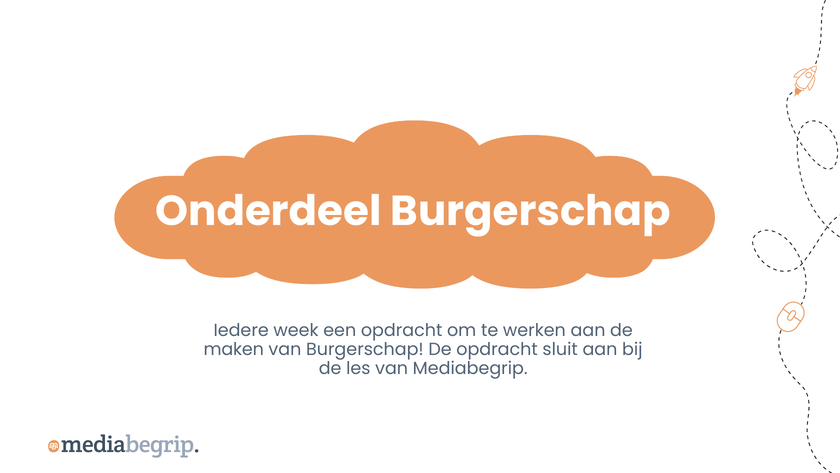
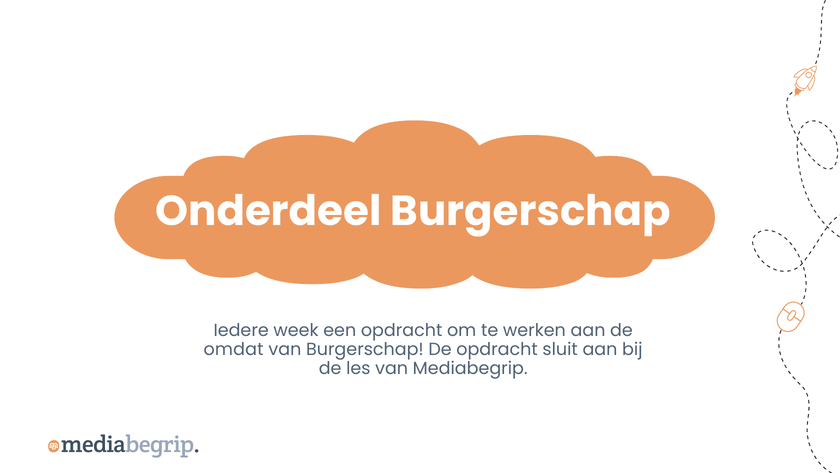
maken: maken -> omdat (234, 349)
